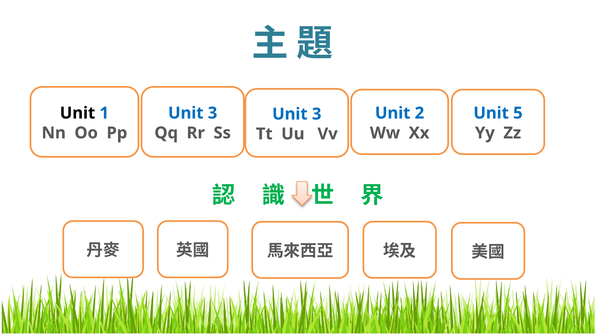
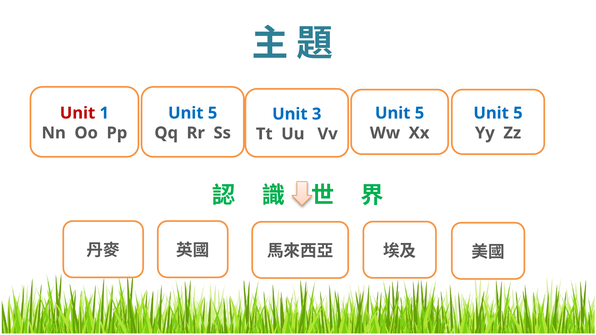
Unit colour: black -> red (77, 113)
3: 3 -> 5 (213, 113)
2: 2 -> 5 (419, 113)
